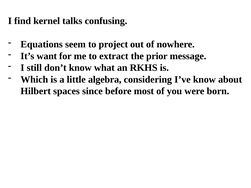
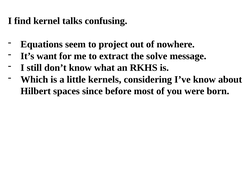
prior: prior -> solve (157, 56)
algebra: algebra -> kernels (105, 80)
